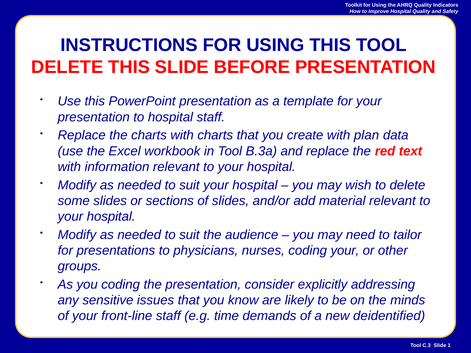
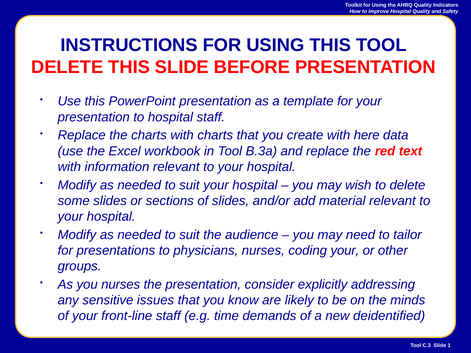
plan: plan -> here (367, 135)
you coding: coding -> nurses (121, 285)
